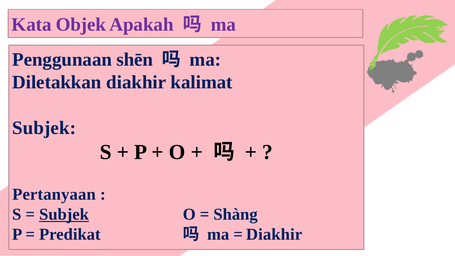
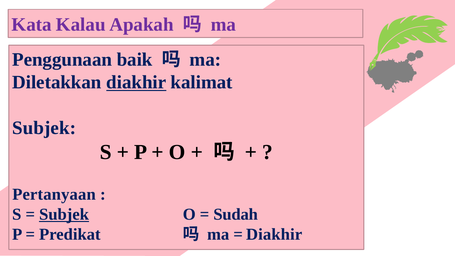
Objek: Objek -> Kalau (81, 25)
shēn: shēn -> baik (135, 60)
diakhir underline: none -> present (136, 82)
Shàng: Shàng -> Sudah (236, 214)
